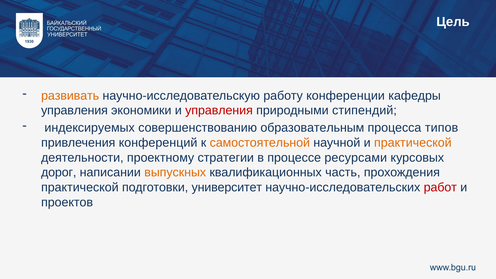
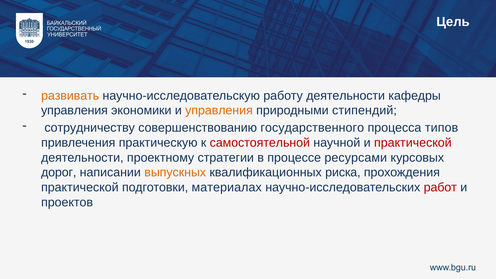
работу конференции: конференции -> деятельности (346, 96)
управления colour: red -> orange (219, 110)
индексируемых: индексируемых -> сотрудничеству (90, 128)
образовательным: образовательным -> государственного (312, 128)
конференций: конференций -> практическую (158, 143)
самостоятельной colour: orange -> red (260, 143)
практической colour: orange -> red (413, 143)
часть: часть -> риска (343, 172)
университет: университет -> материалах (227, 187)
